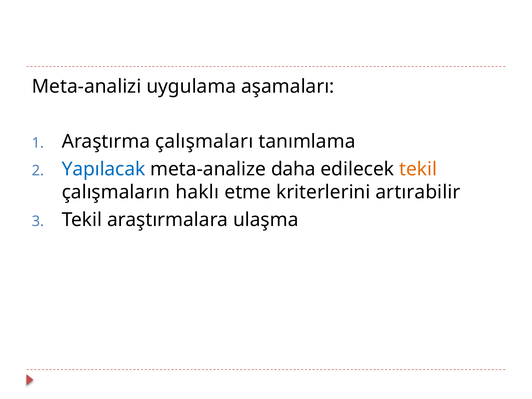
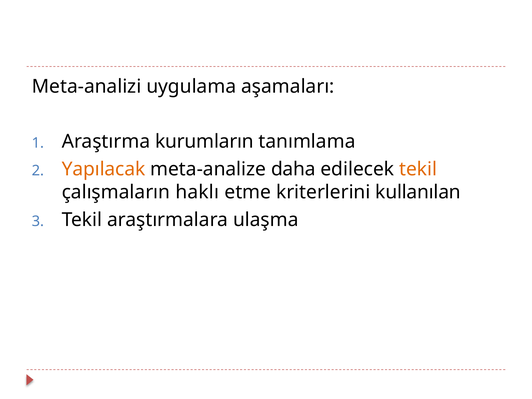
çalışmaları: çalışmaları -> kurumların (204, 142)
Yapılacak colour: blue -> orange (104, 169)
artırabilir: artırabilir -> kullanılan (418, 192)
